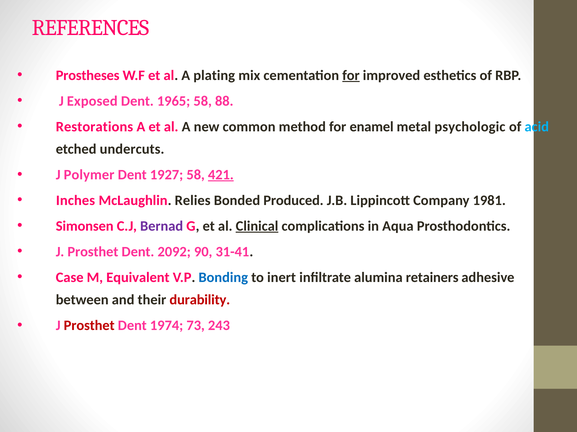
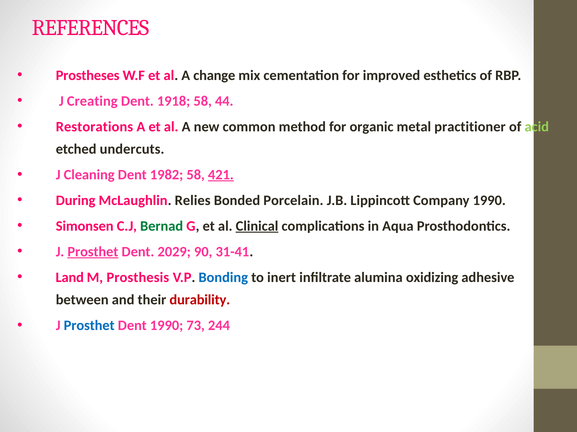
plating: plating -> change (214, 75)
for underline: present -> none (351, 75)
Exposed: Exposed -> Creating (92, 101)
1965: 1965 -> 1918 (174, 101)
88: 88 -> 44 (224, 101)
enamel: enamel -> organic (372, 127)
psychologic: psychologic -> practitioner (470, 127)
acid colour: light blue -> light green (537, 127)
Polymer: Polymer -> Cleaning (89, 175)
1927: 1927 -> 1982 (167, 175)
Inches: Inches -> During (76, 201)
Produced: Produced -> Porcelain (293, 201)
Company 1981: 1981 -> 1990 (489, 201)
Bernad colour: purple -> green (162, 226)
Prosthet underline: none -> present (93, 252)
2092: 2092 -> 2029 (174, 252)
Case: Case -> Land (70, 278)
Equivalent: Equivalent -> Prosthesis (138, 278)
retainers: retainers -> oxidizing (432, 278)
Prosthet colour: red -> blue (89, 326)
Dent 1974: 1974 -> 1990 (167, 326)
243: 243 -> 244 (219, 326)
